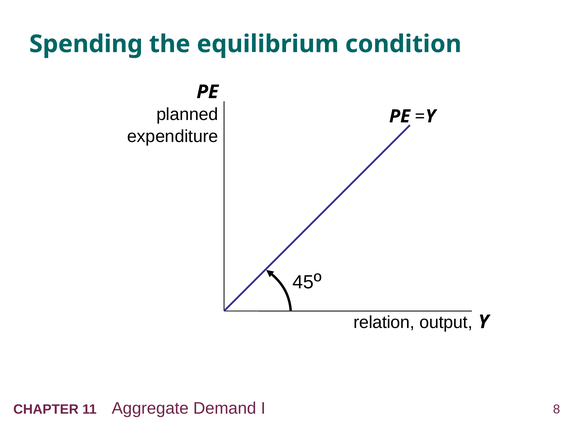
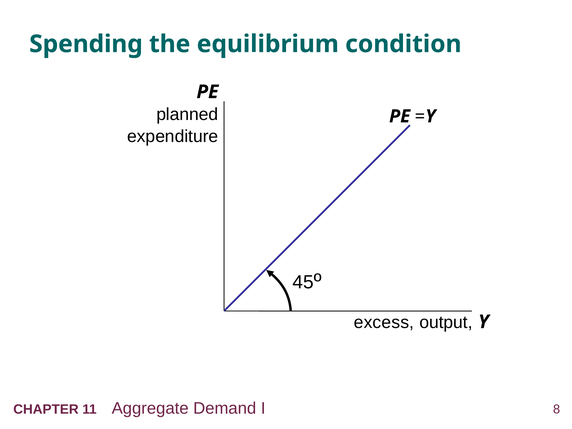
relation: relation -> excess (384, 322)
